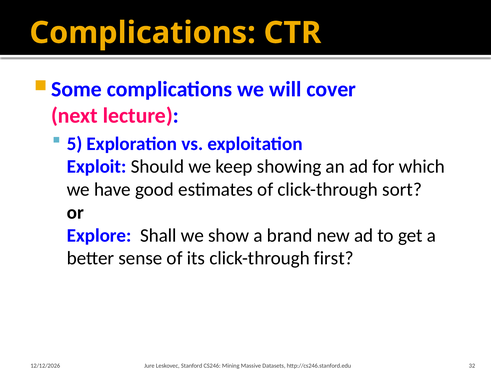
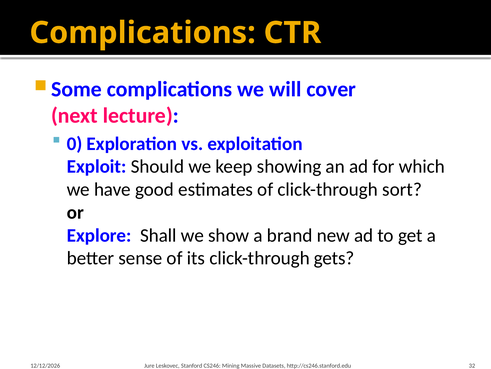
5: 5 -> 0 (75, 143)
first: first -> gets (334, 258)
